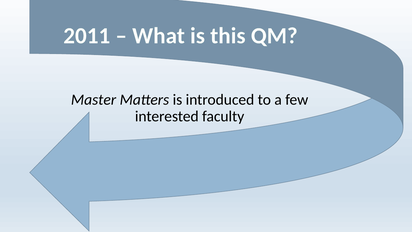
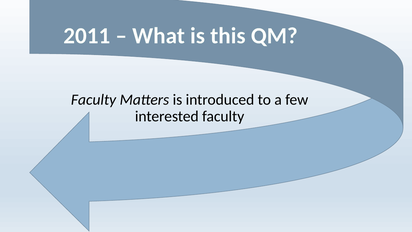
Master: Master -> Faculty (94, 100)
